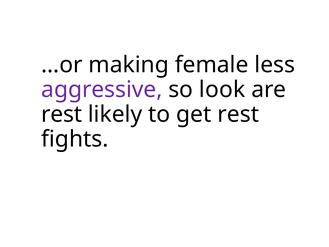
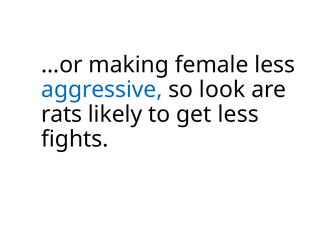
aggressive colour: purple -> blue (102, 90)
rest: rest -> rats (62, 114)
get rest: rest -> less (238, 114)
